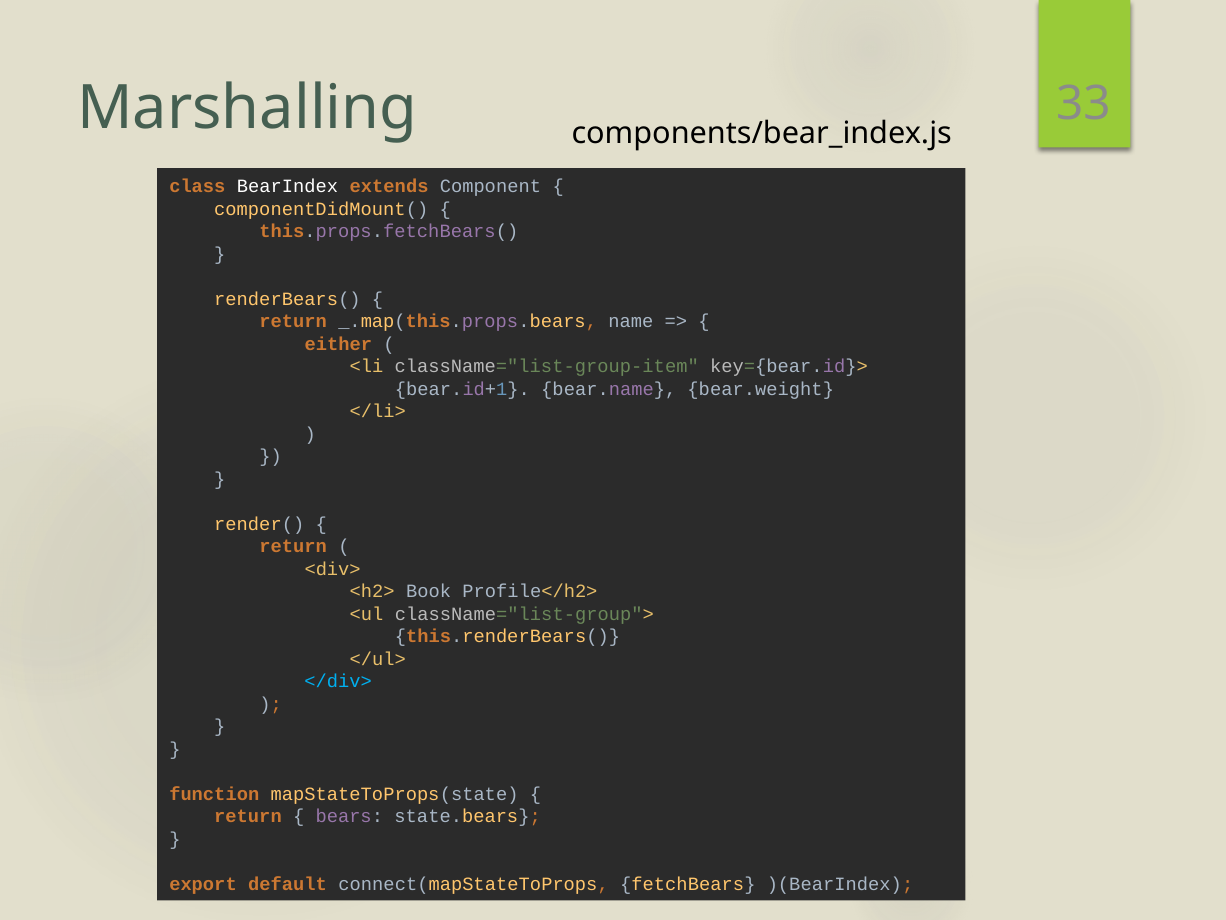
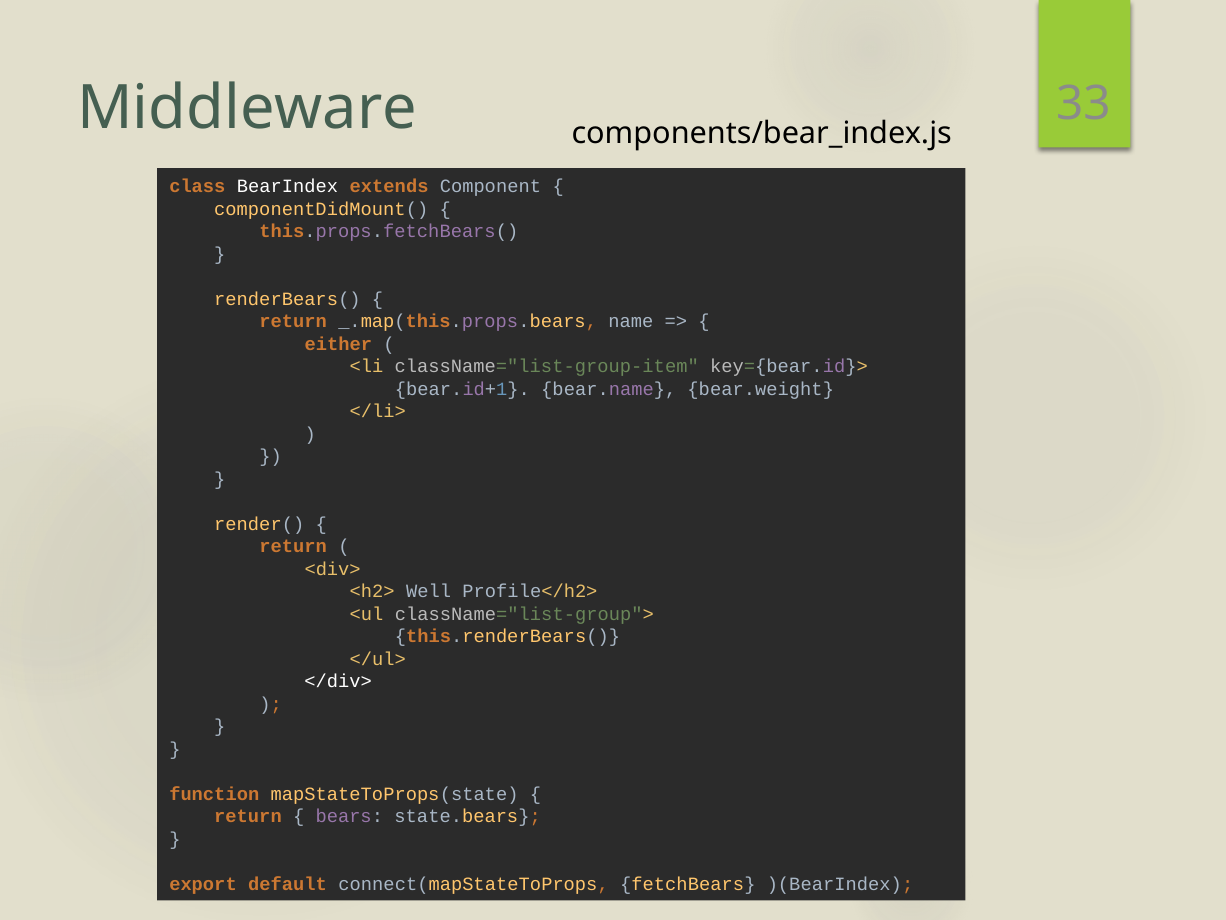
Marshalling: Marshalling -> Middleware (247, 108)
Book: Book -> Well (429, 591)
</div> colour: light blue -> white (338, 681)
